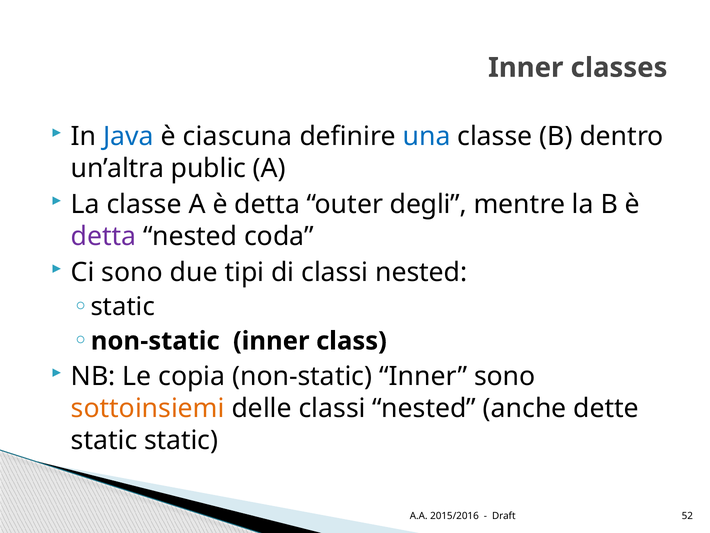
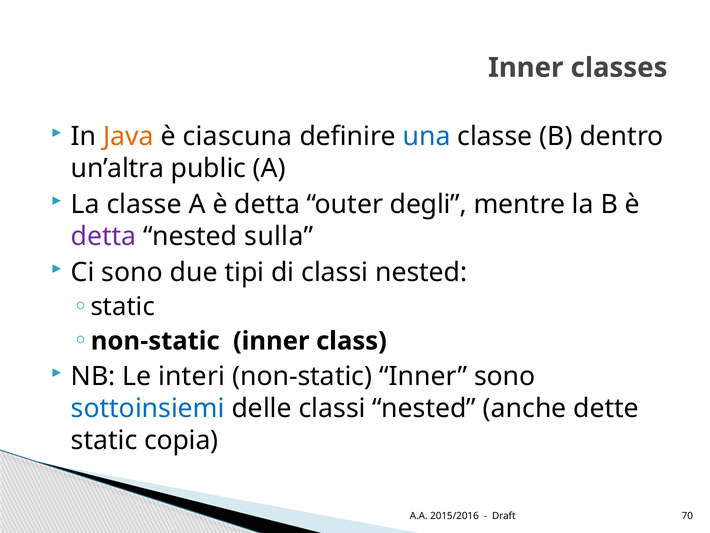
Java colour: blue -> orange (129, 136)
coda: coda -> sulla (279, 236)
copia: copia -> interi (192, 376)
sottoinsiemi colour: orange -> blue (148, 408)
static static: static -> copia (181, 440)
52: 52 -> 70 (687, 516)
